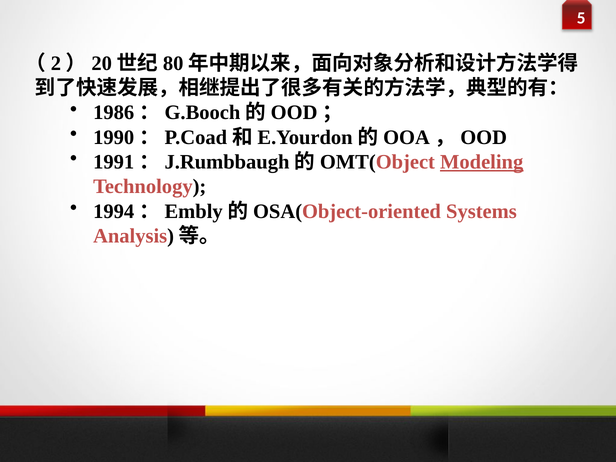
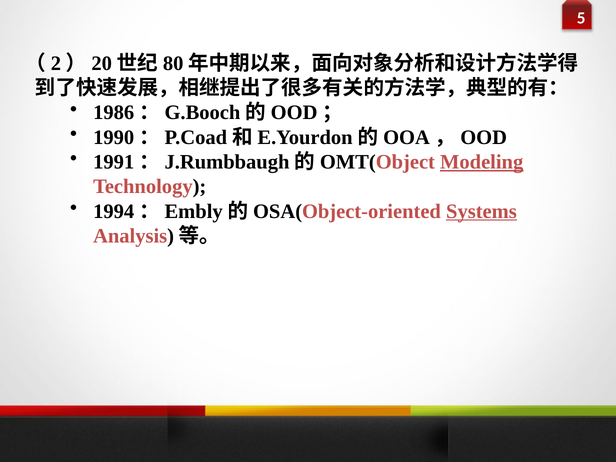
Systems underline: none -> present (481, 211)
